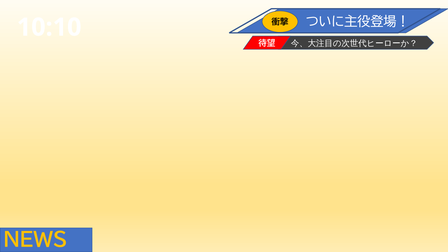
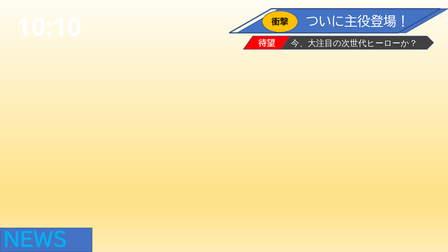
NEWS colour: yellow -> light blue (35, 240)
